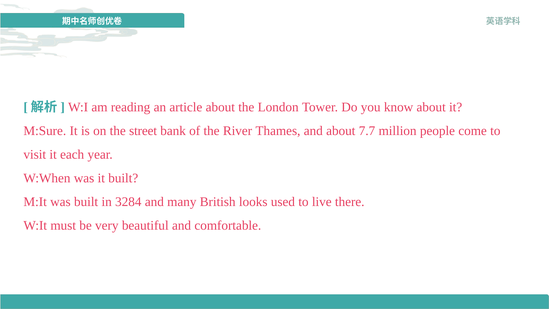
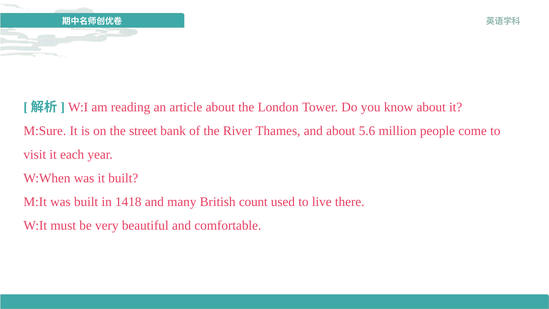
7.7: 7.7 -> 5.6 (367, 131)
3284: 3284 -> 1418 (128, 202)
looks: looks -> count (253, 202)
